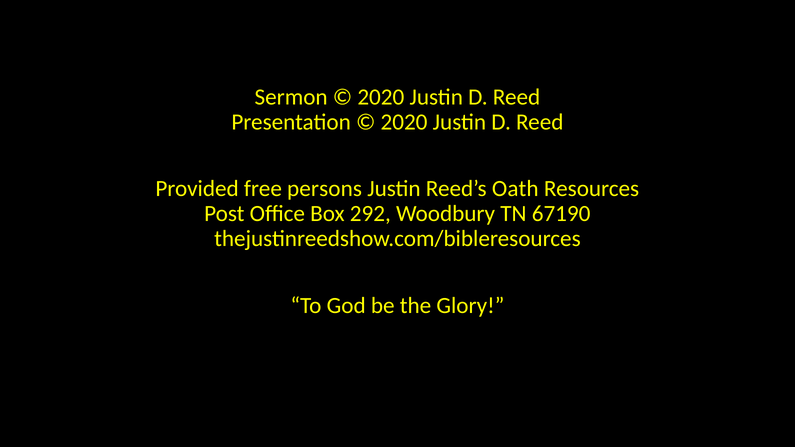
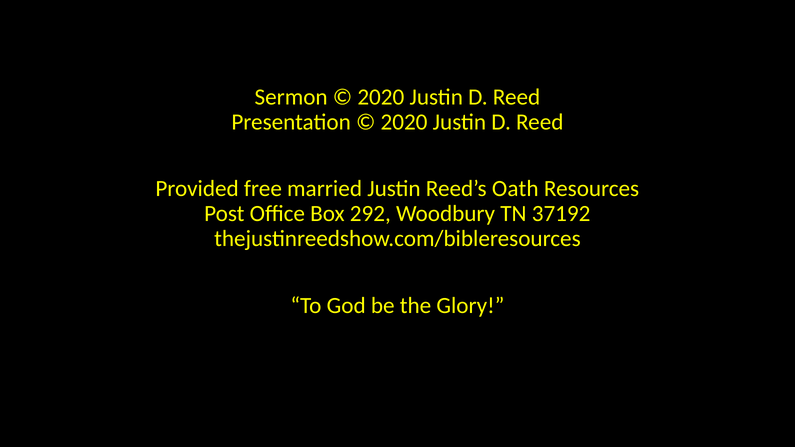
persons: persons -> married (325, 189)
67190: 67190 -> 37192 (561, 214)
